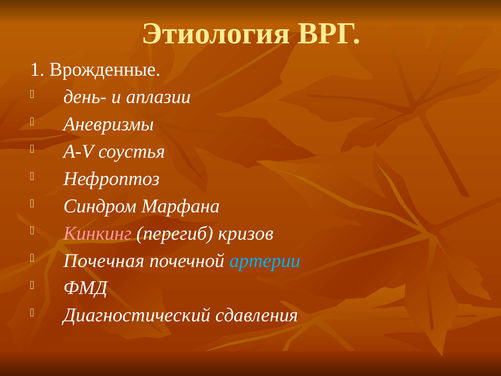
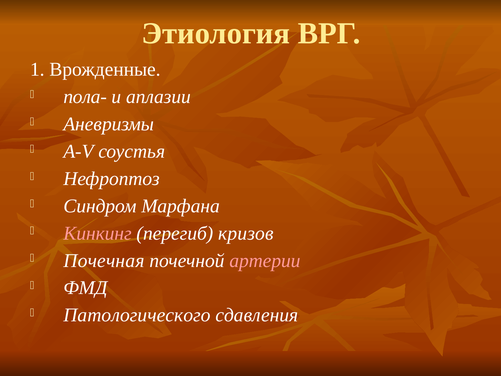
день-: день- -> пола- (85, 97)
артерии colour: light blue -> pink (265, 260)
Диагностический: Диагностический -> Патологического (137, 315)
